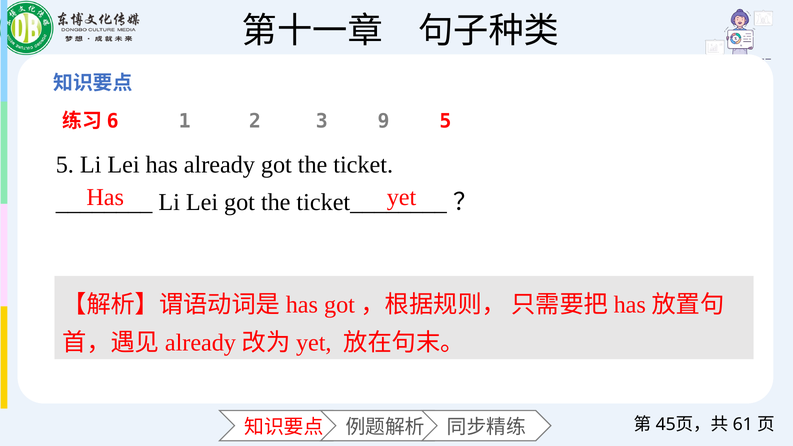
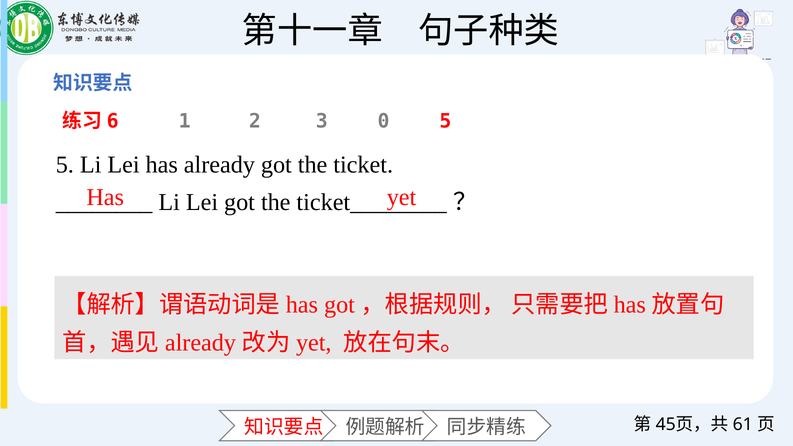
9: 9 -> 0 (384, 121)
